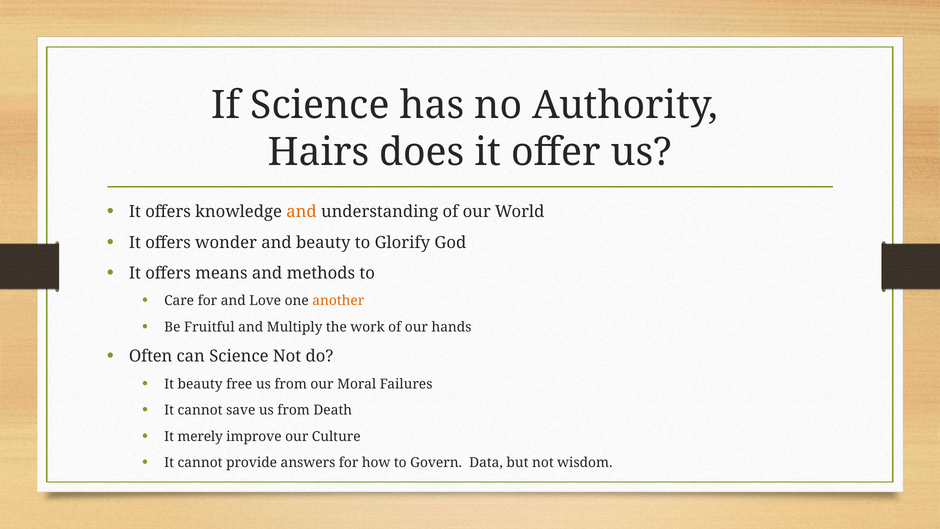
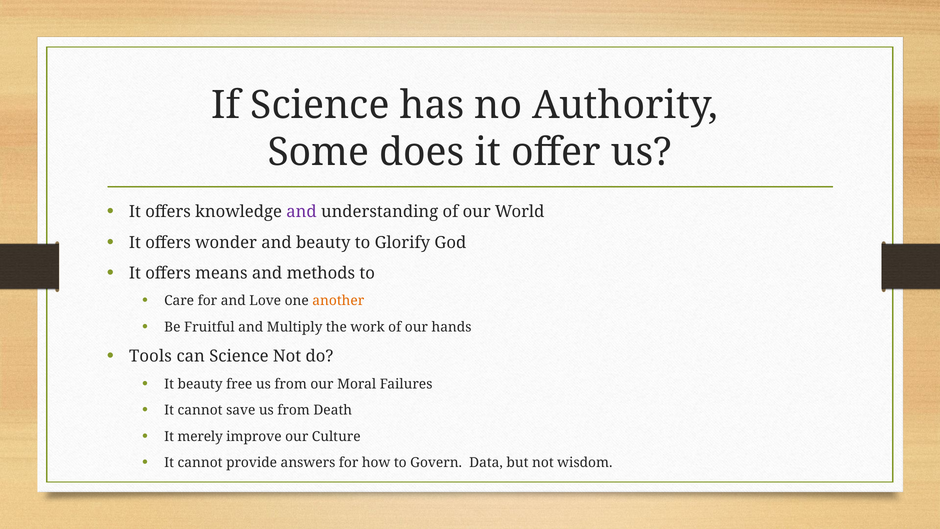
Hairs: Hairs -> Some (319, 152)
and colour: orange -> purple (301, 212)
Often: Often -> Tools (150, 356)
